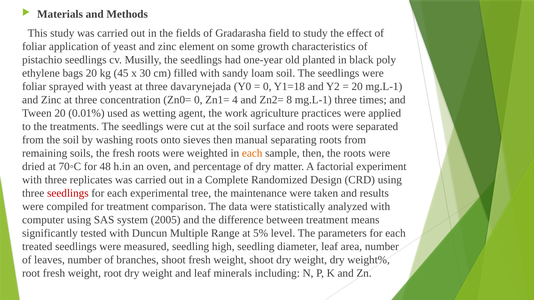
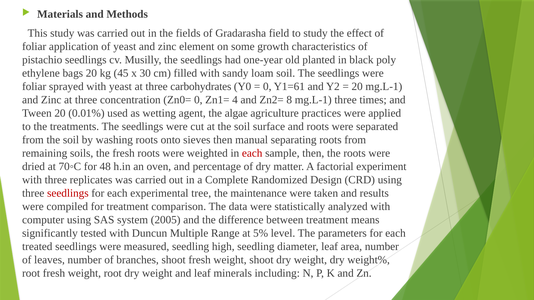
davarynejada: davarynejada -> carbohydrates (201, 87)
Y1=18: Y1=18 -> Y1=61 (289, 87)
work: work -> algae (236, 113)
each colour: orange -> red (252, 153)
